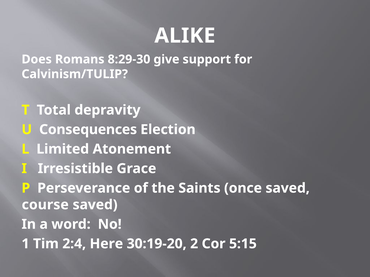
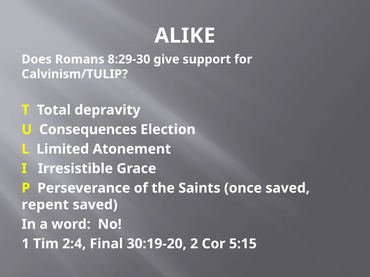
course: course -> repent (45, 205)
Here: Here -> Final (106, 244)
